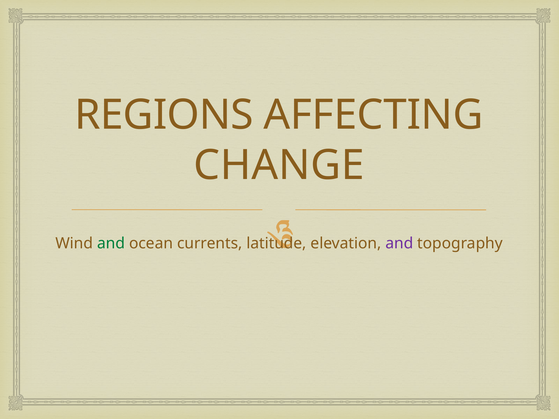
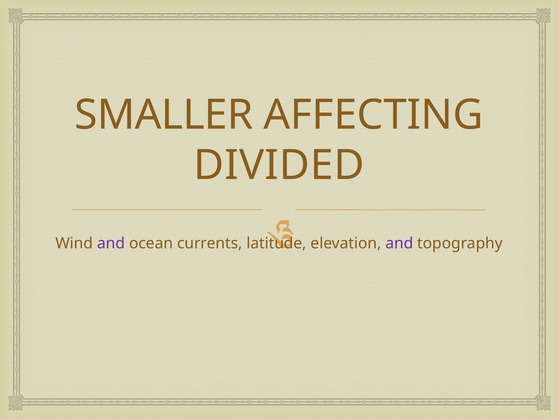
REGIONS: REGIONS -> SMALLER (164, 115)
CHANGE: CHANGE -> DIVIDED (279, 165)
and colour: green -> purple (111, 244)
